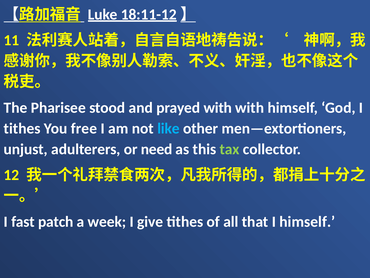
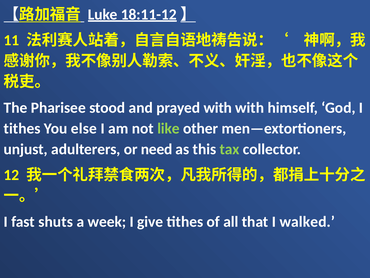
free: free -> else (84, 128)
like colour: light blue -> light green (168, 128)
patch: patch -> shuts (56, 221)
I himself: himself -> walked (307, 221)
